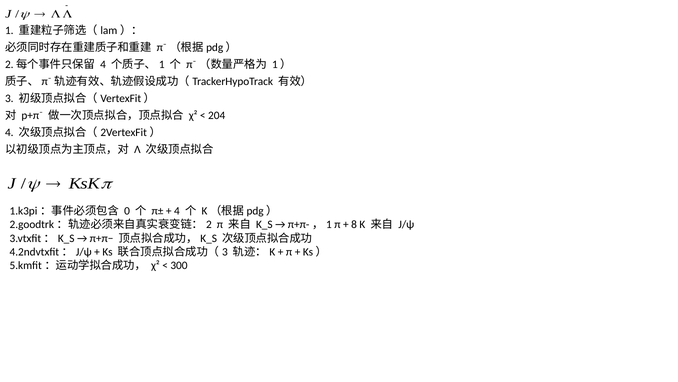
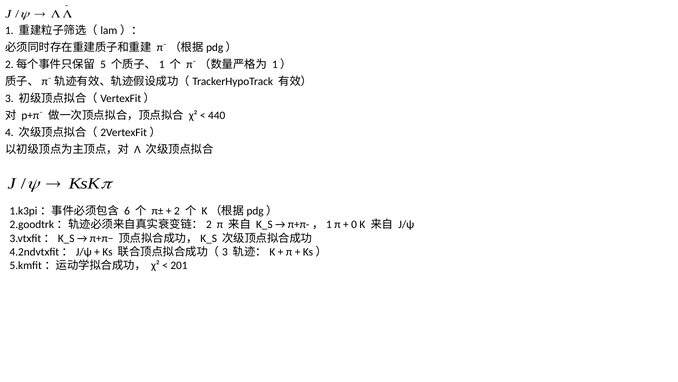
4: 4 -> 5 (103, 64)
204: 204 -> 440 (217, 115)
0: 0 -> 6 (127, 211)
4: 4 -> 2 (177, 211)
8: 8 -> 0 (354, 224)
300: 300 -> 201 (179, 265)
